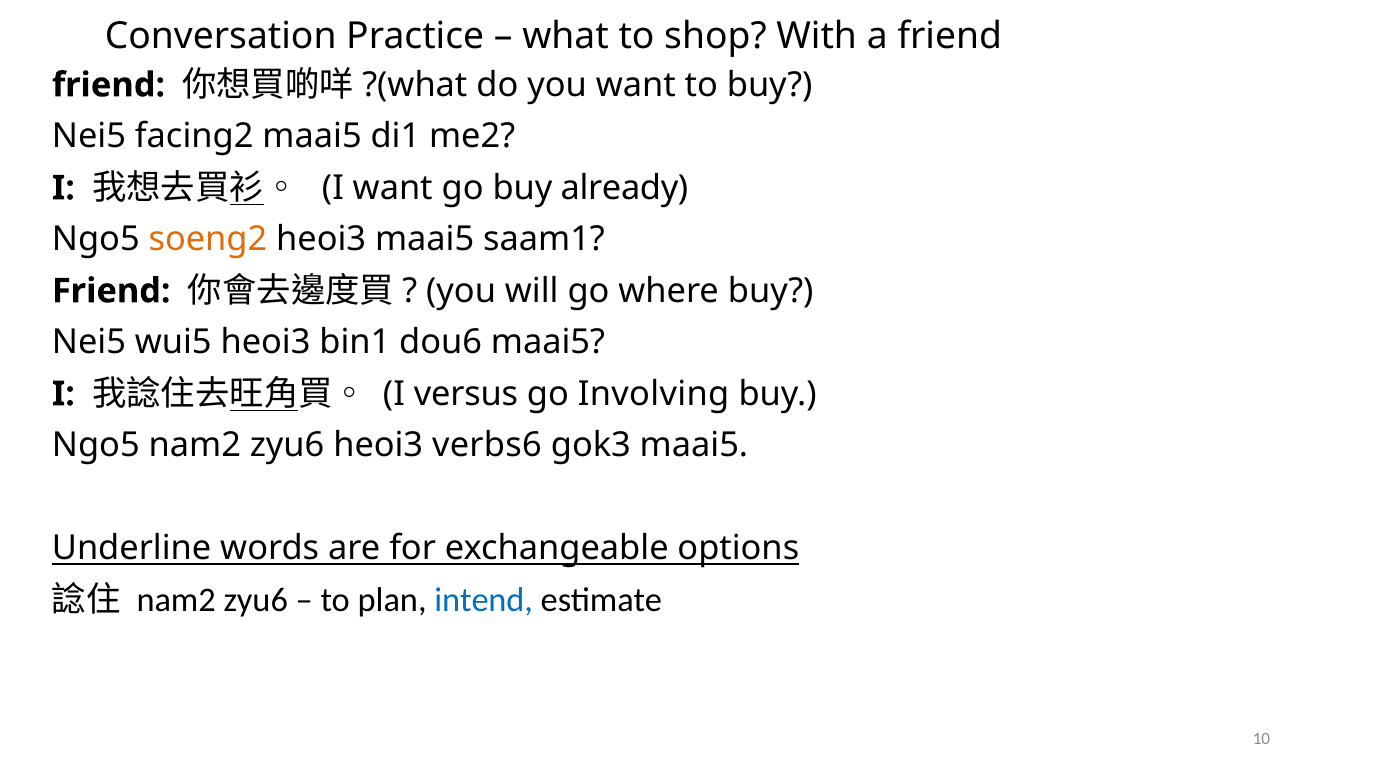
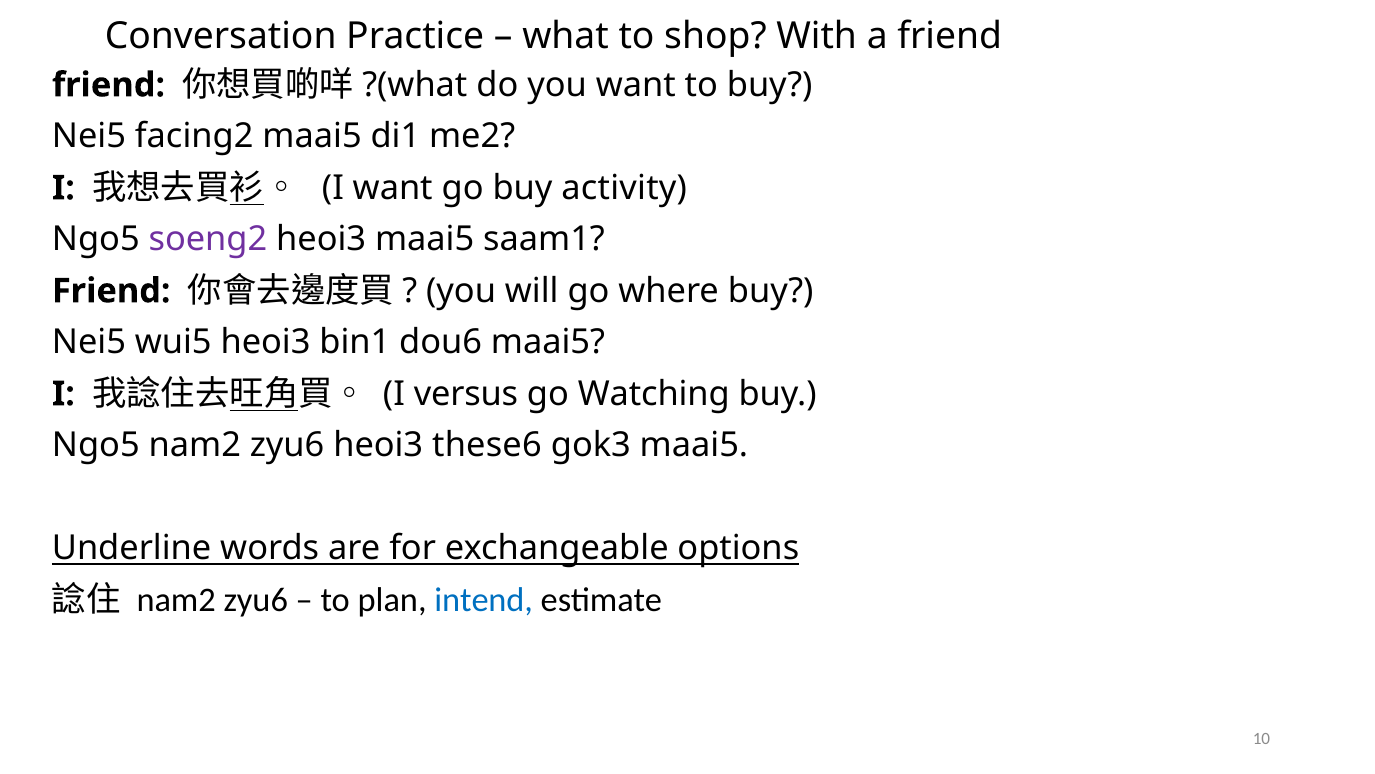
already: already -> activity (624, 188)
soeng2 colour: orange -> purple (208, 239)
Involving: Involving -> Watching (654, 394)
verbs6: verbs6 -> these6 (487, 445)
